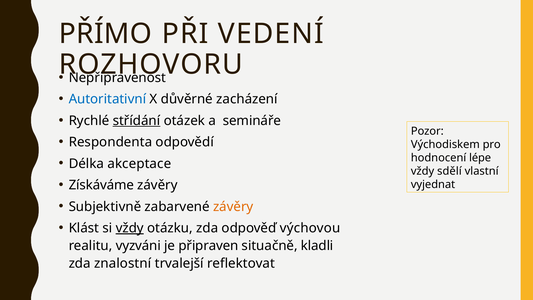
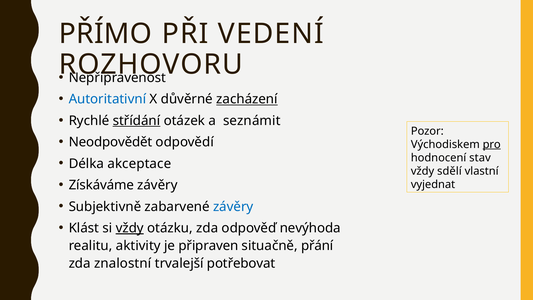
zacházení underline: none -> present (247, 99)
semináře: semináře -> seznámit (252, 121)
Respondenta: Respondenta -> Neodpovědět (111, 142)
pro underline: none -> present (492, 144)
lépe: lépe -> stav (480, 158)
závěry colour: orange -> blue (233, 206)
výchovou: výchovou -> nevýhoda (310, 228)
vyzváni: vyzváni -> aktivity (138, 246)
kladli: kladli -> přání (317, 246)
reflektovat: reflektovat -> potřebovat (241, 263)
